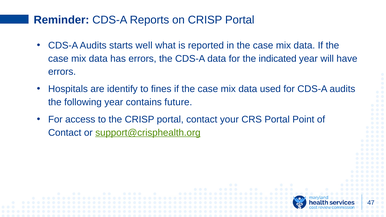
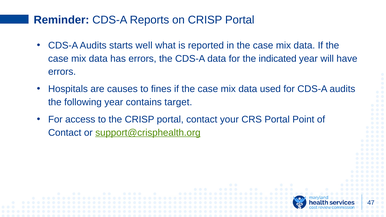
identify: identify -> causes (122, 89)
future: future -> target (178, 102)
